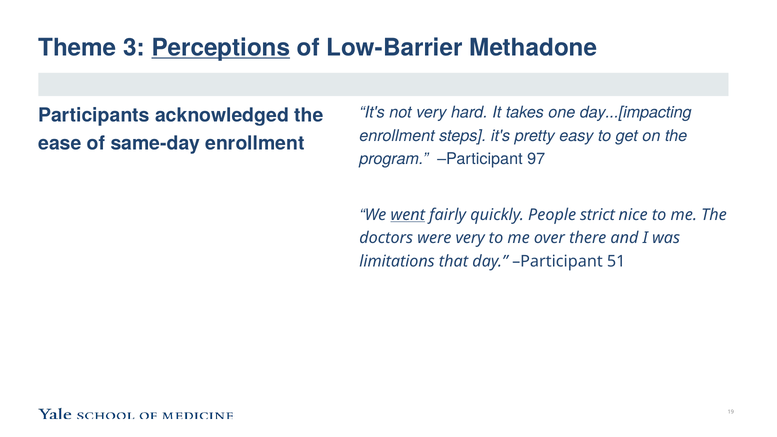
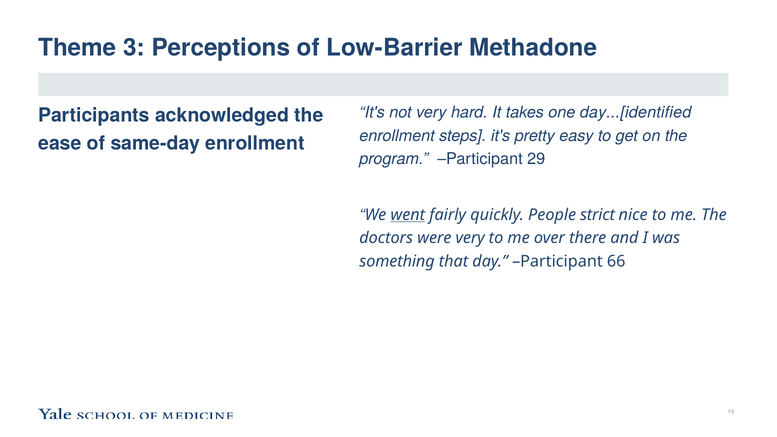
Perceptions underline: present -> none (221, 48)
day...[impacting: day...[impacting -> day...[identified (636, 112)
97: 97 -> 29 (536, 159)
limitations: limitations -> something (397, 261)
51: 51 -> 66 (616, 261)
